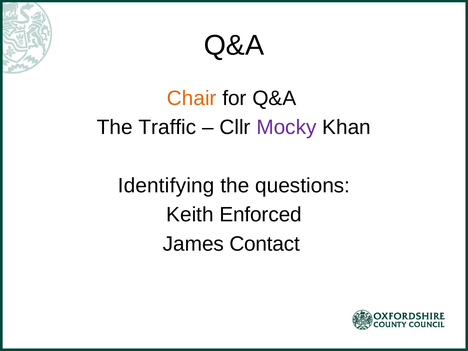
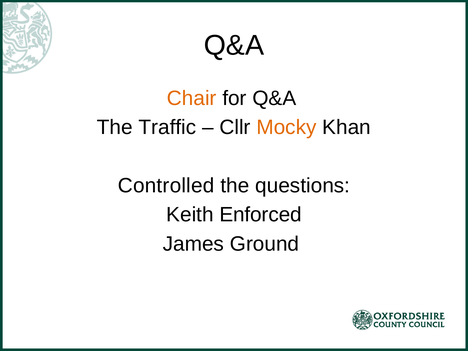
Mocky colour: purple -> orange (286, 127)
Identifying: Identifying -> Controlled (166, 186)
Contact: Contact -> Ground (265, 244)
